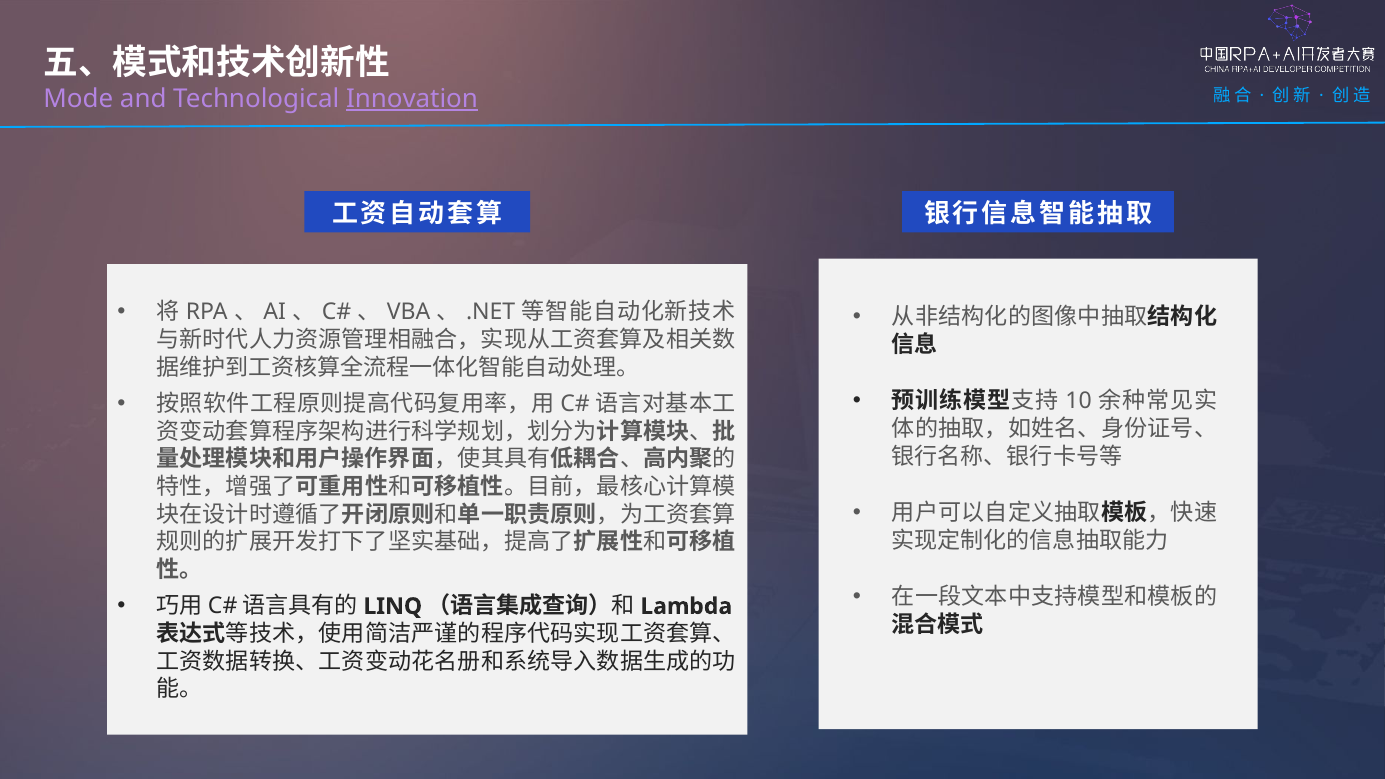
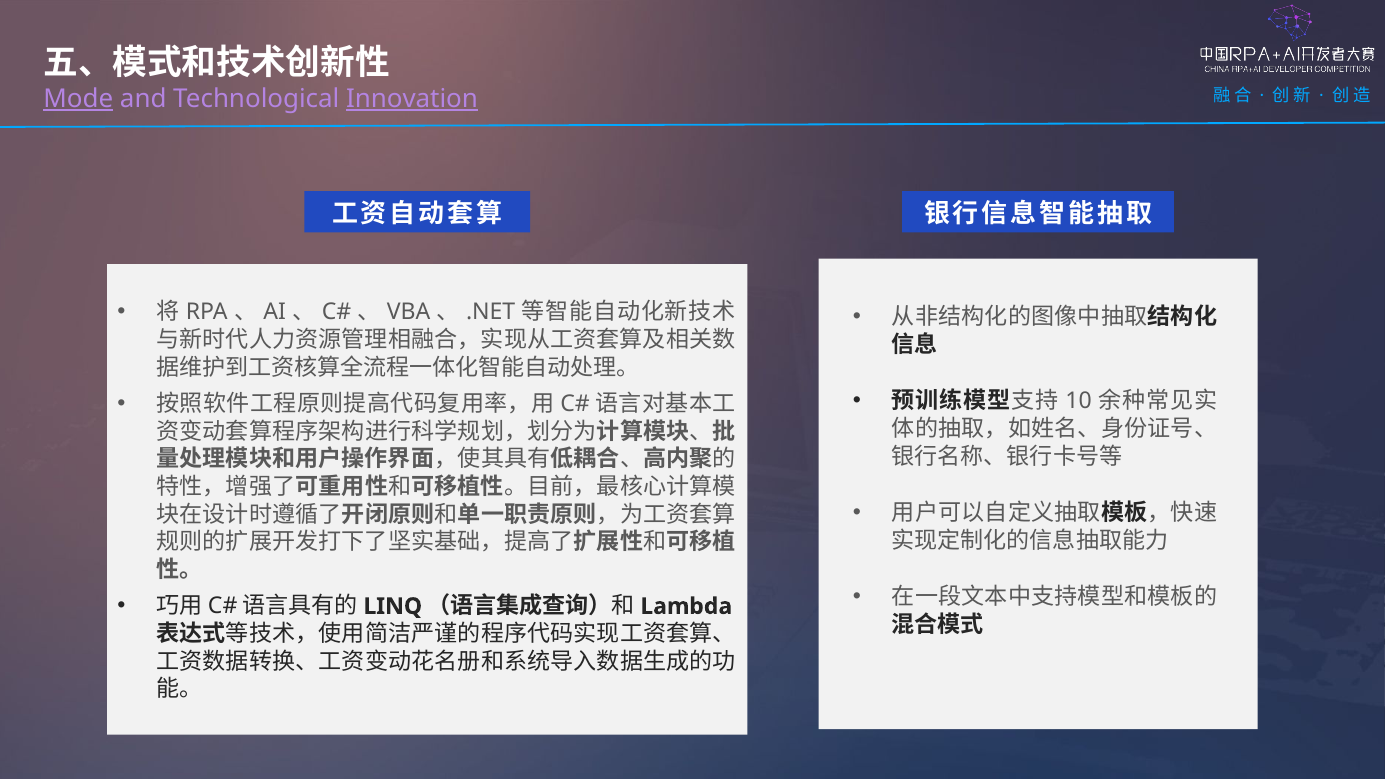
Mode underline: none -> present (78, 99)
